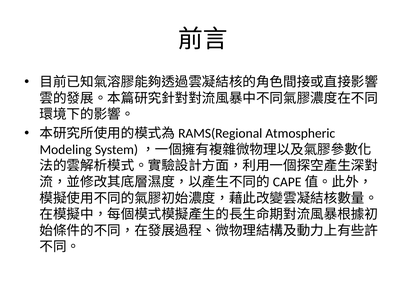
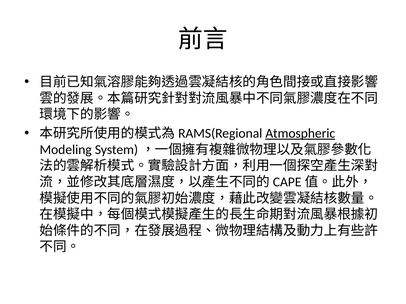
Atmospheric underline: none -> present (300, 134)
